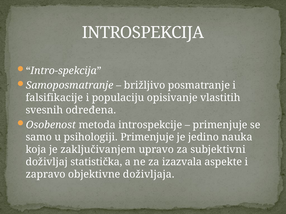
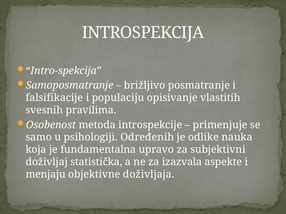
određena: određena -> pravilima (91, 110)
psihologiji Primenjuje: Primenjuje -> Određenih (147, 137)
jedino: jedino -> odlike (203, 137)
zaključivanjem: zaključivanjem -> fundamentalna (98, 150)
zapravo: zapravo -> menjaju (46, 175)
